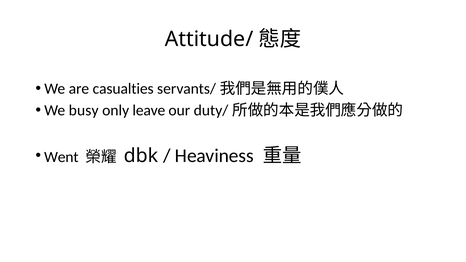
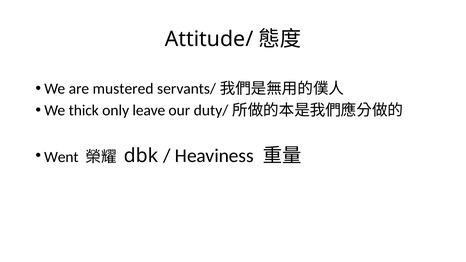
casualties: casualties -> mustered (123, 89)
busy: busy -> thick (84, 110)
